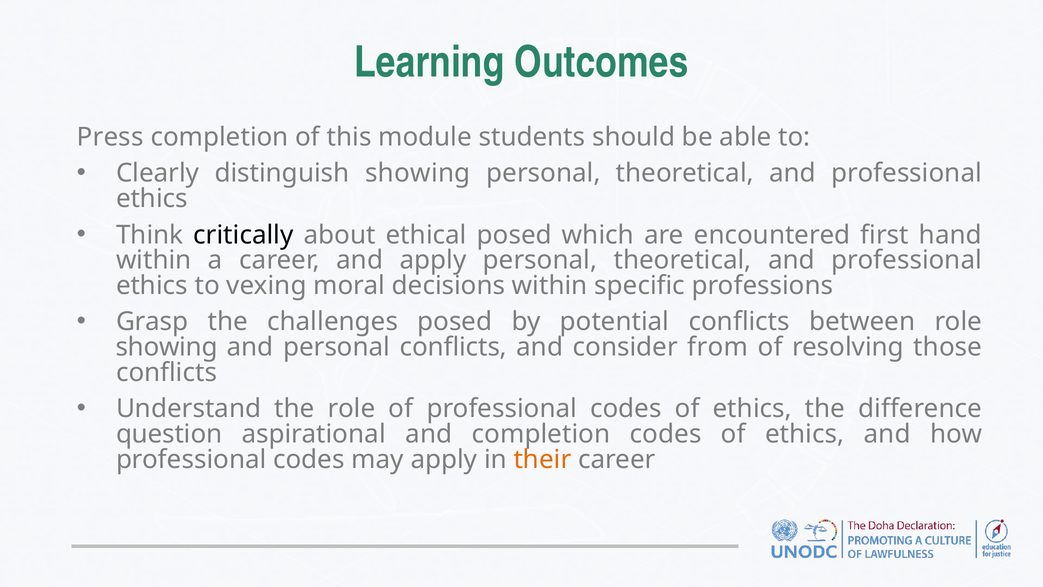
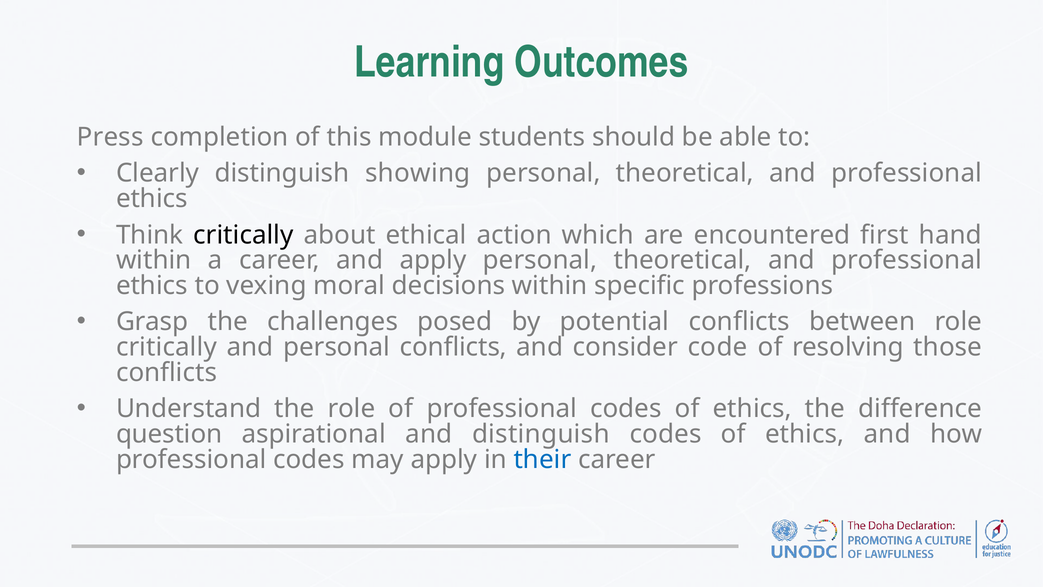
ethical posed: posed -> action (514, 235)
showing: showing -> critically (166, 347)
from: from -> code (718, 347)
and completion: completion -> distinguish (541, 434)
their colour: orange -> blue (542, 459)
